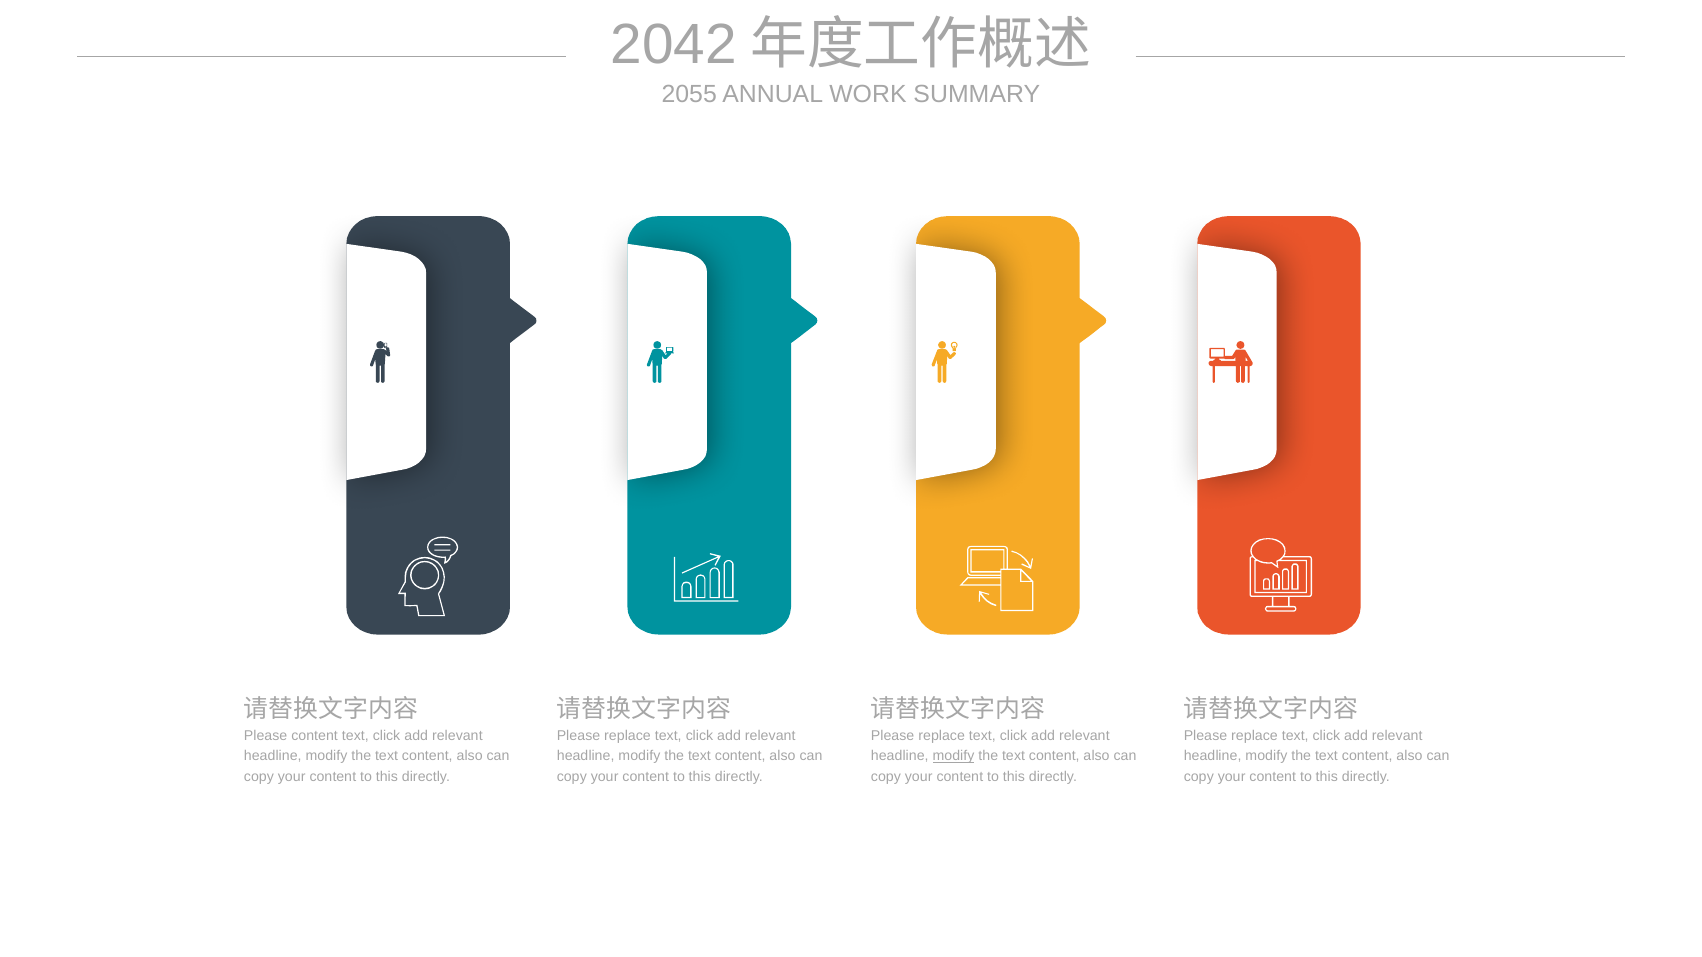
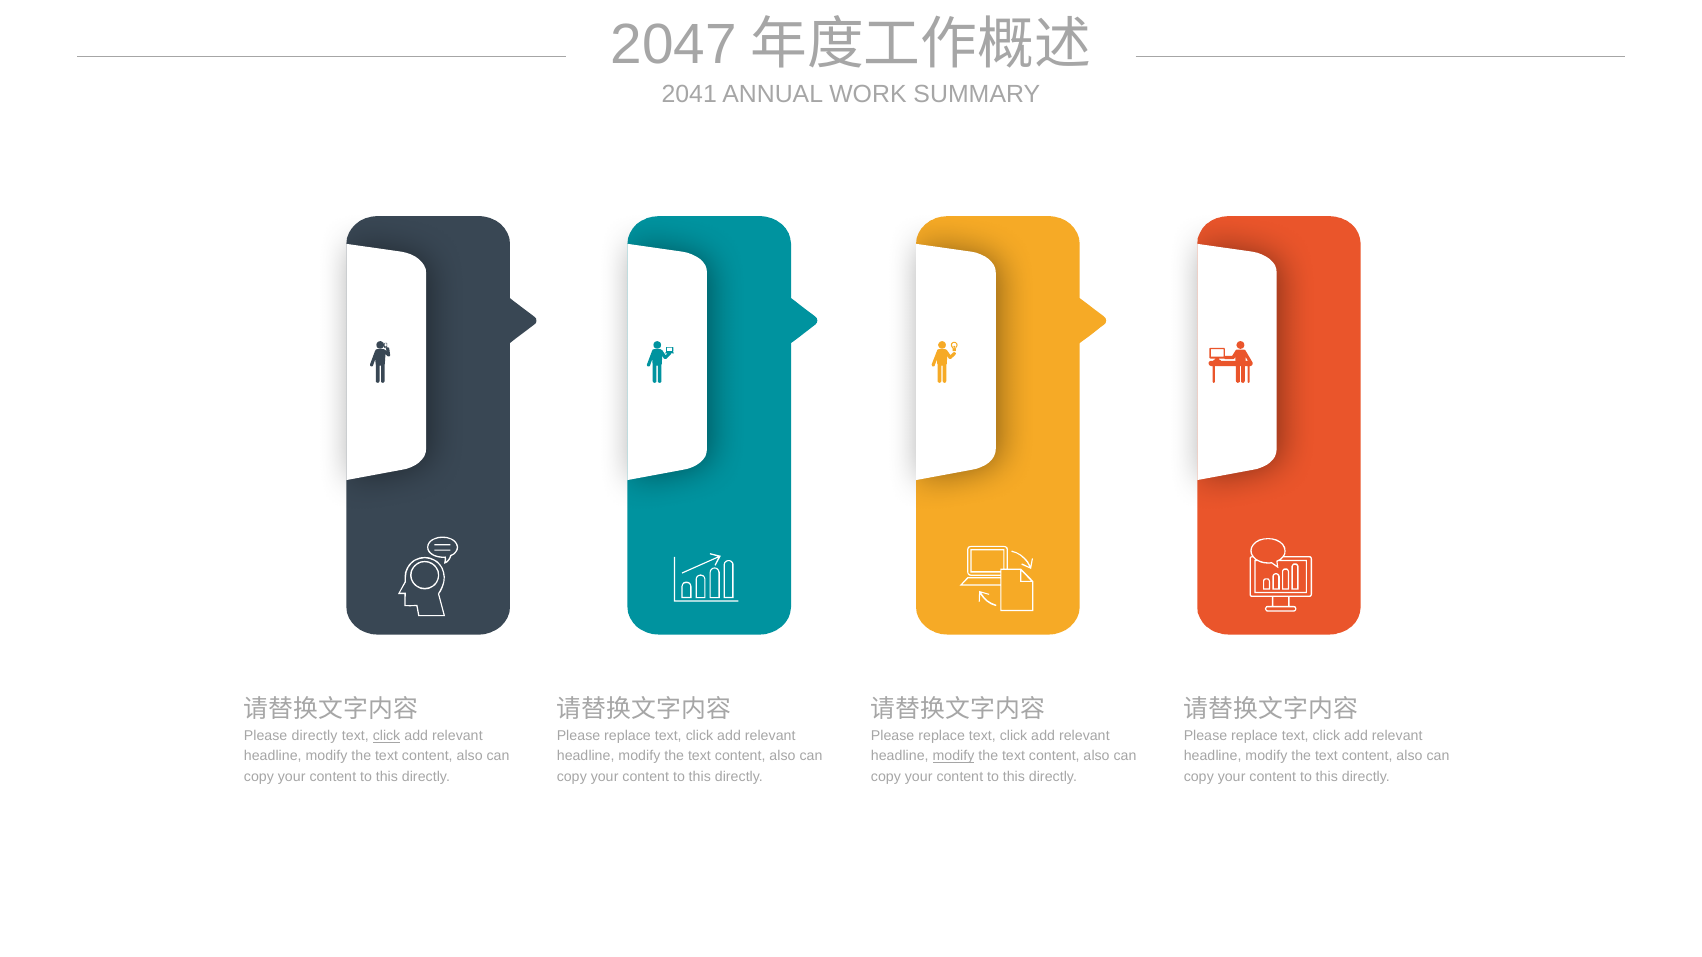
2042: 2042 -> 2047 (674, 45)
2055: 2055 -> 2041 (689, 94)
Please content: content -> directly (315, 736)
click underline: none -> present (387, 736)
